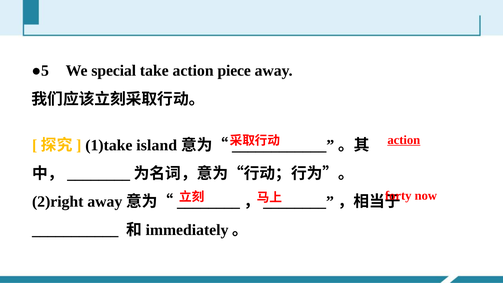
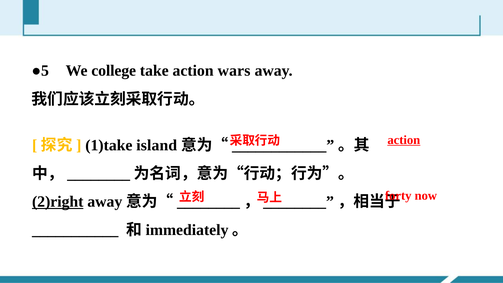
special: special -> college (114, 71)
piece: piece -> wars (234, 71)
2)right underline: none -> present (58, 202)
